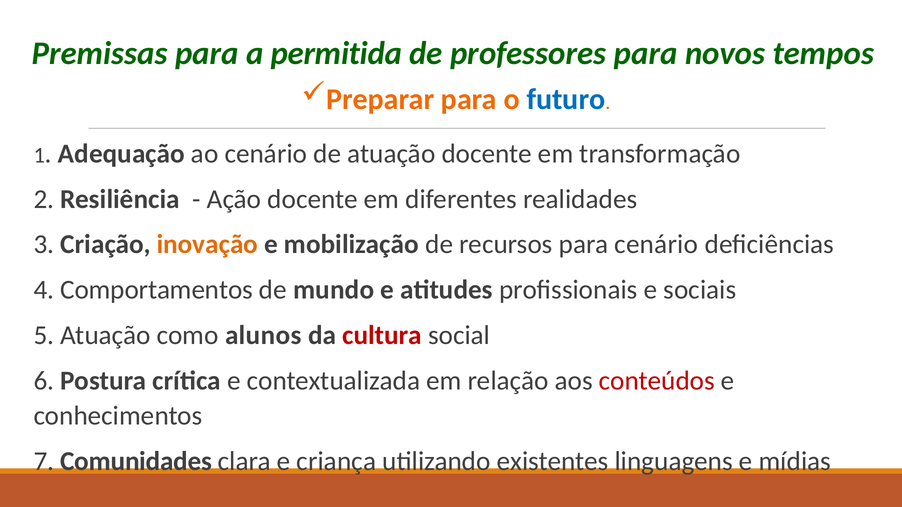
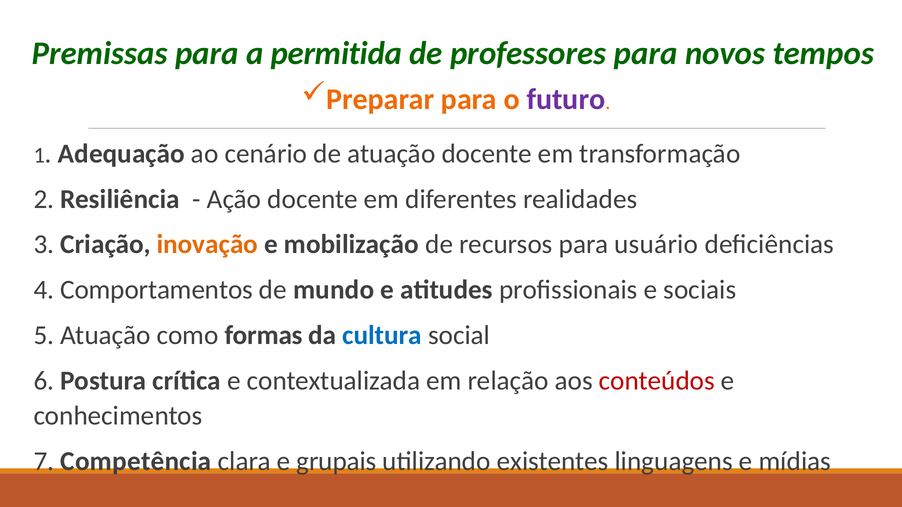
futuro colour: blue -> purple (566, 99)
para cenário: cenário -> usuário (656, 245)
alunos: alunos -> formas (264, 336)
cultura colour: red -> blue (382, 336)
Comunidades: Comunidades -> Competência (136, 462)
criança: criança -> grupais (336, 462)
